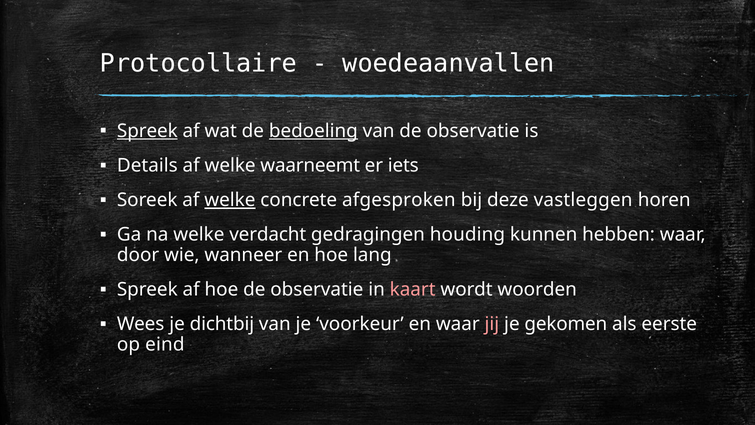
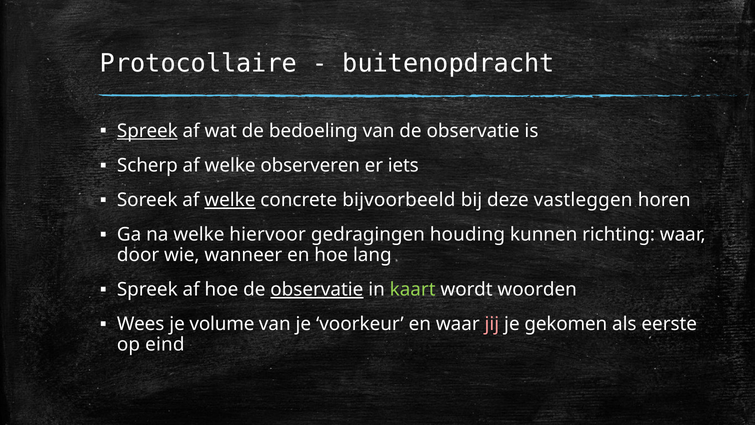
woedeaanvallen: woedeaanvallen -> buitenopdracht (449, 64)
bedoeling underline: present -> none (313, 131)
Details: Details -> Scherp (147, 165)
waarneemt: waarneemt -> observeren (310, 165)
afgesproken: afgesproken -> bijvoorbeeld (399, 200)
verdacht: verdacht -> hiervoor (268, 235)
hebben: hebben -> richting (619, 235)
observatie underline: none -> present (317, 289)
kaart colour: pink -> light green (413, 289)
dichtbij: dichtbij -> volume (222, 324)
